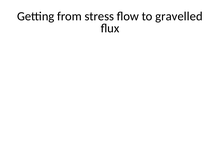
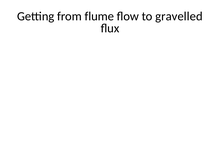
stress: stress -> flume (99, 16)
